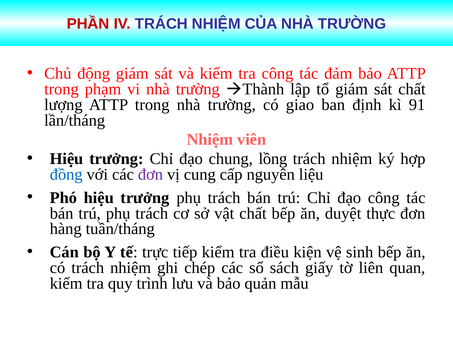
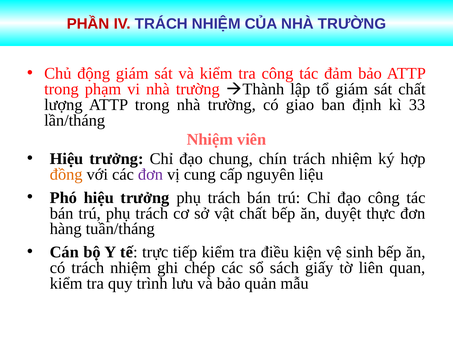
91: 91 -> 33 (417, 105)
lồng: lồng -> chín (273, 159)
đồng colour: blue -> orange (66, 175)
